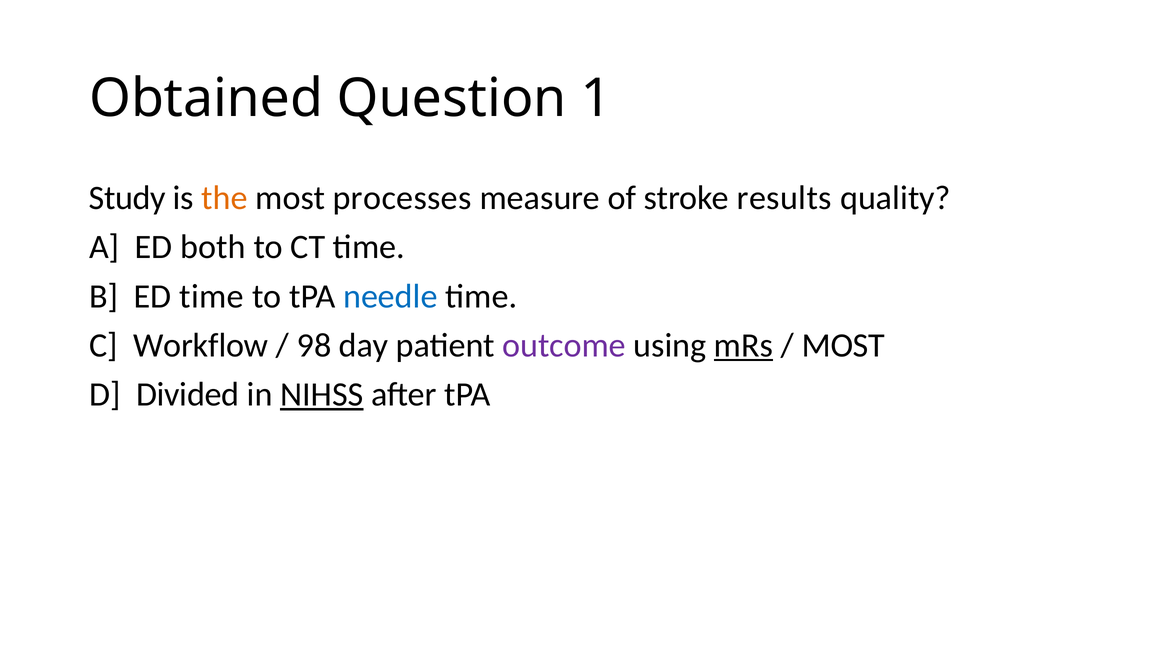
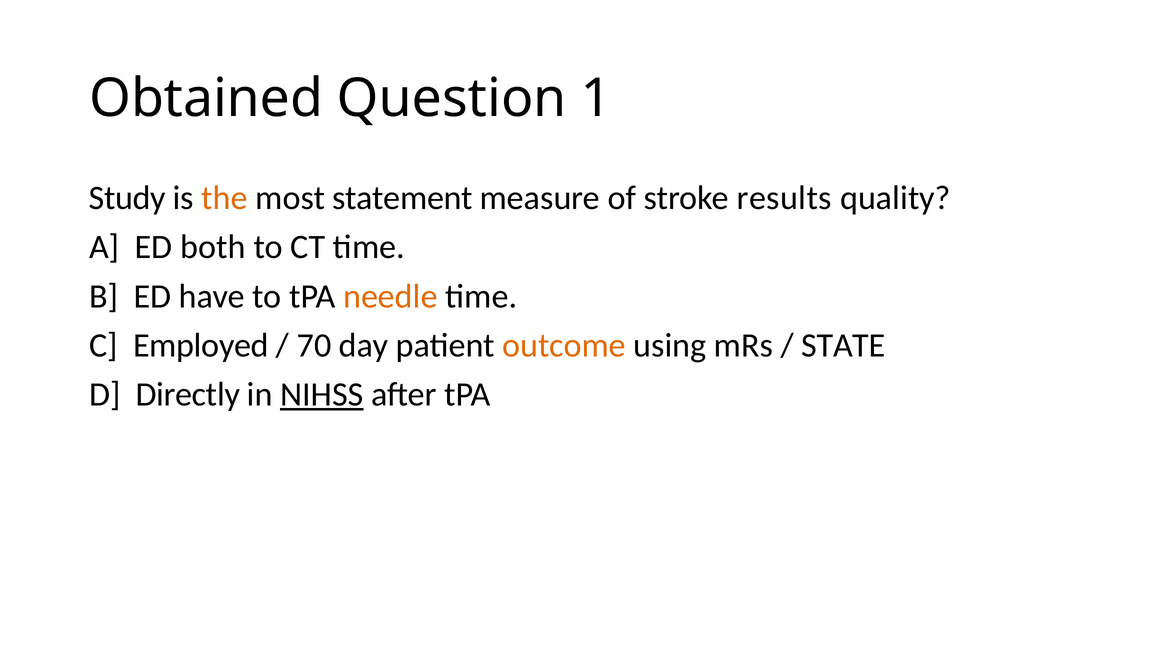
processes: processes -> statement (402, 198)
ED time: time -> have (212, 296)
needle colour: blue -> orange (390, 296)
Workflow: Workflow -> Employed (201, 345)
98: 98 -> 70 (314, 345)
outcome colour: purple -> orange (564, 345)
mRs underline: present -> none (743, 345)
MOST: MOST -> STATE (843, 345)
Divided: Divided -> Directly (188, 394)
